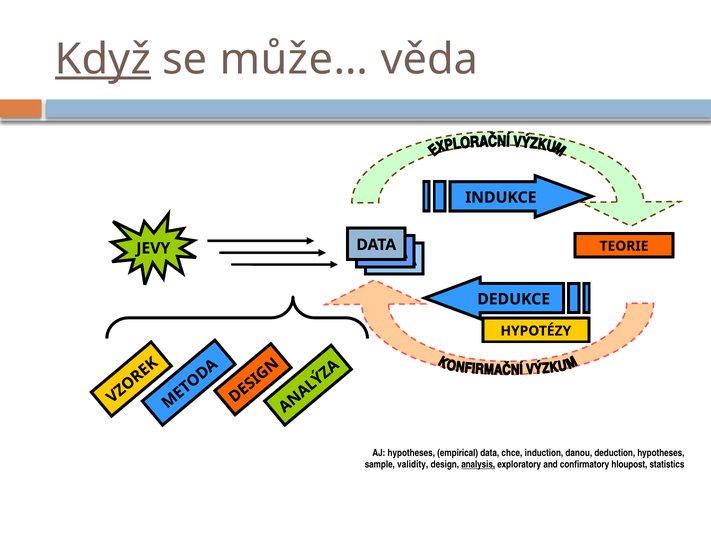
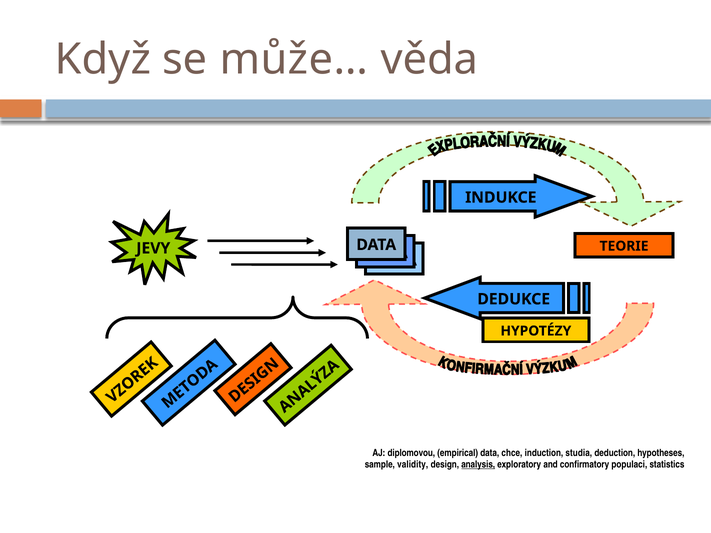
Když underline: present -> none (103, 59)
AJ hypotheses: hypotheses -> diplomovou (411, 453)
danou: danou -> studia (579, 453)
hloupost: hloupost -> populaci (629, 465)
